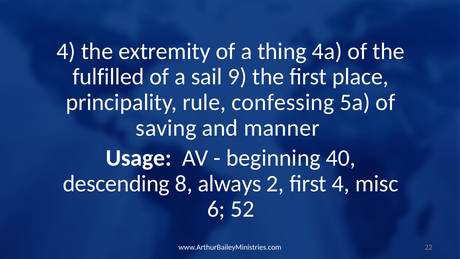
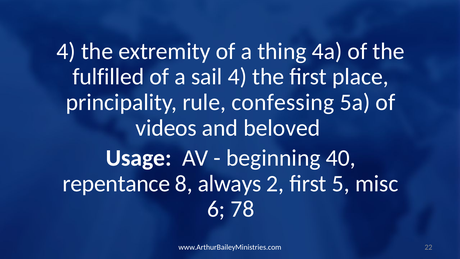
sail 9: 9 -> 4 (237, 77)
saving: saving -> videos (166, 128)
manner: manner -> beloved (282, 128)
descending: descending -> repentance (116, 183)
first 4: 4 -> 5 (341, 183)
52: 52 -> 78 (243, 209)
